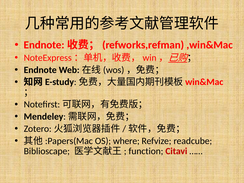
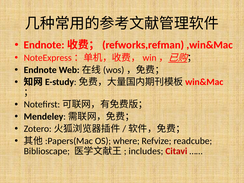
function: function -> includes (146, 151)
